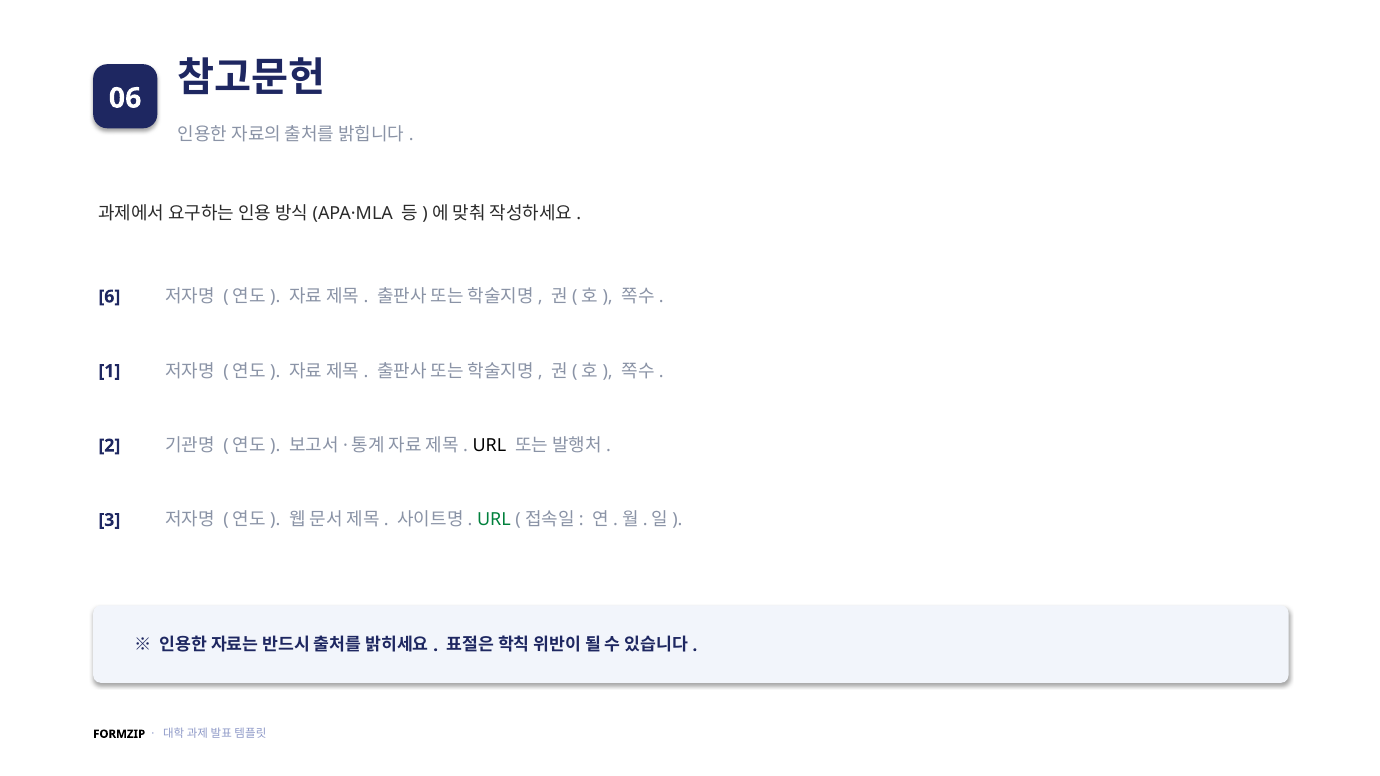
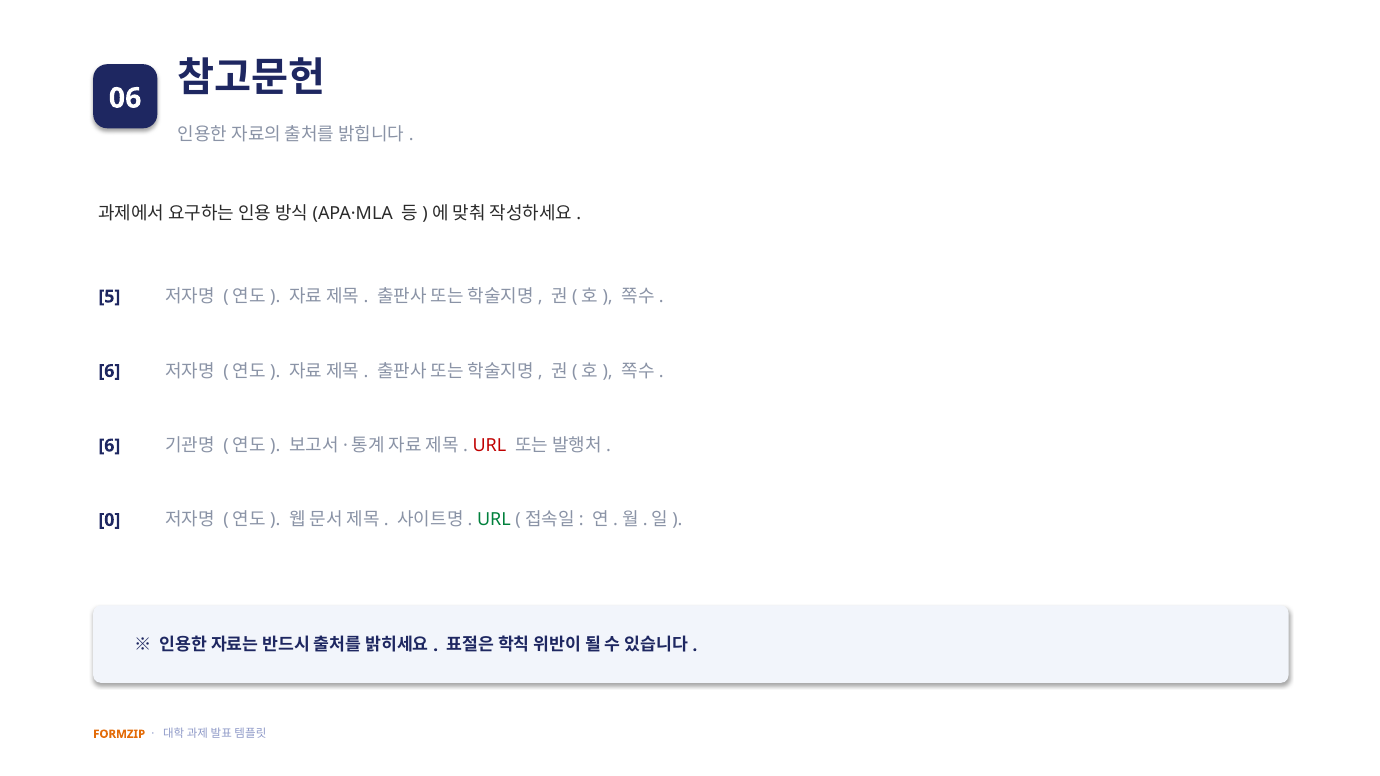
6: 6 -> 5 (109, 297)
1: 1 -> 6 (109, 371)
2: 2 -> 6 (109, 446)
URL colour: black -> red (489, 446)
3: 3 -> 0 (109, 520)
FORMZIP colour: black -> orange (119, 734)
